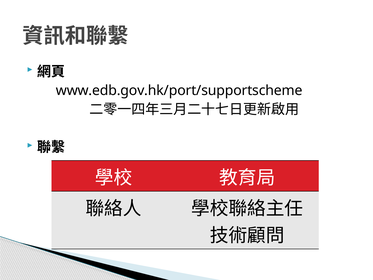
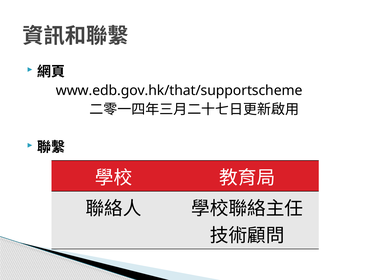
www.edb.gov.hk/port/supportscheme: www.edb.gov.hk/port/supportscheme -> www.edb.gov.hk/that/supportscheme (179, 91)
